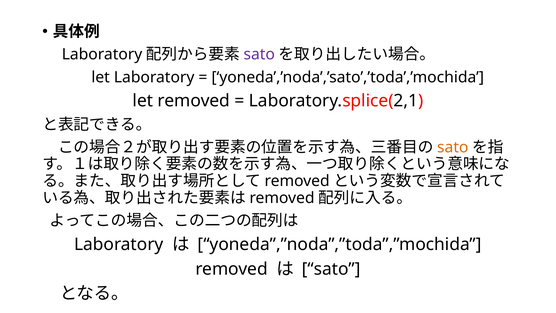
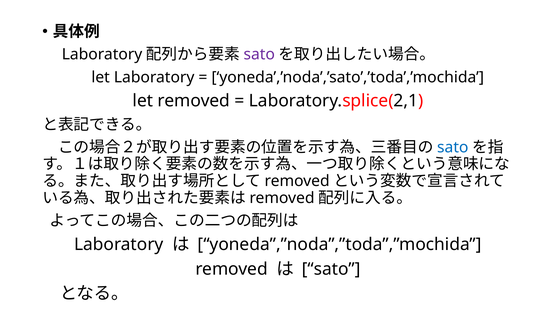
sato colour: orange -> blue (453, 147)
